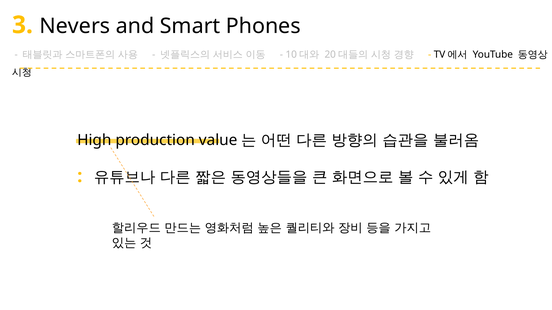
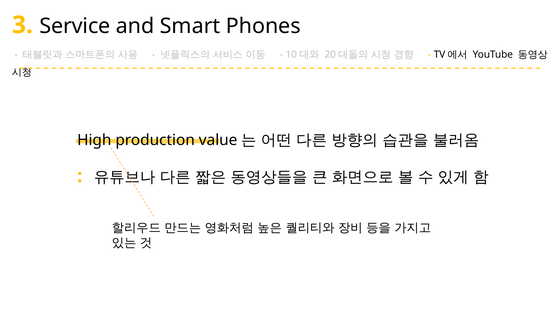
Nevers: Nevers -> Service (75, 26)
